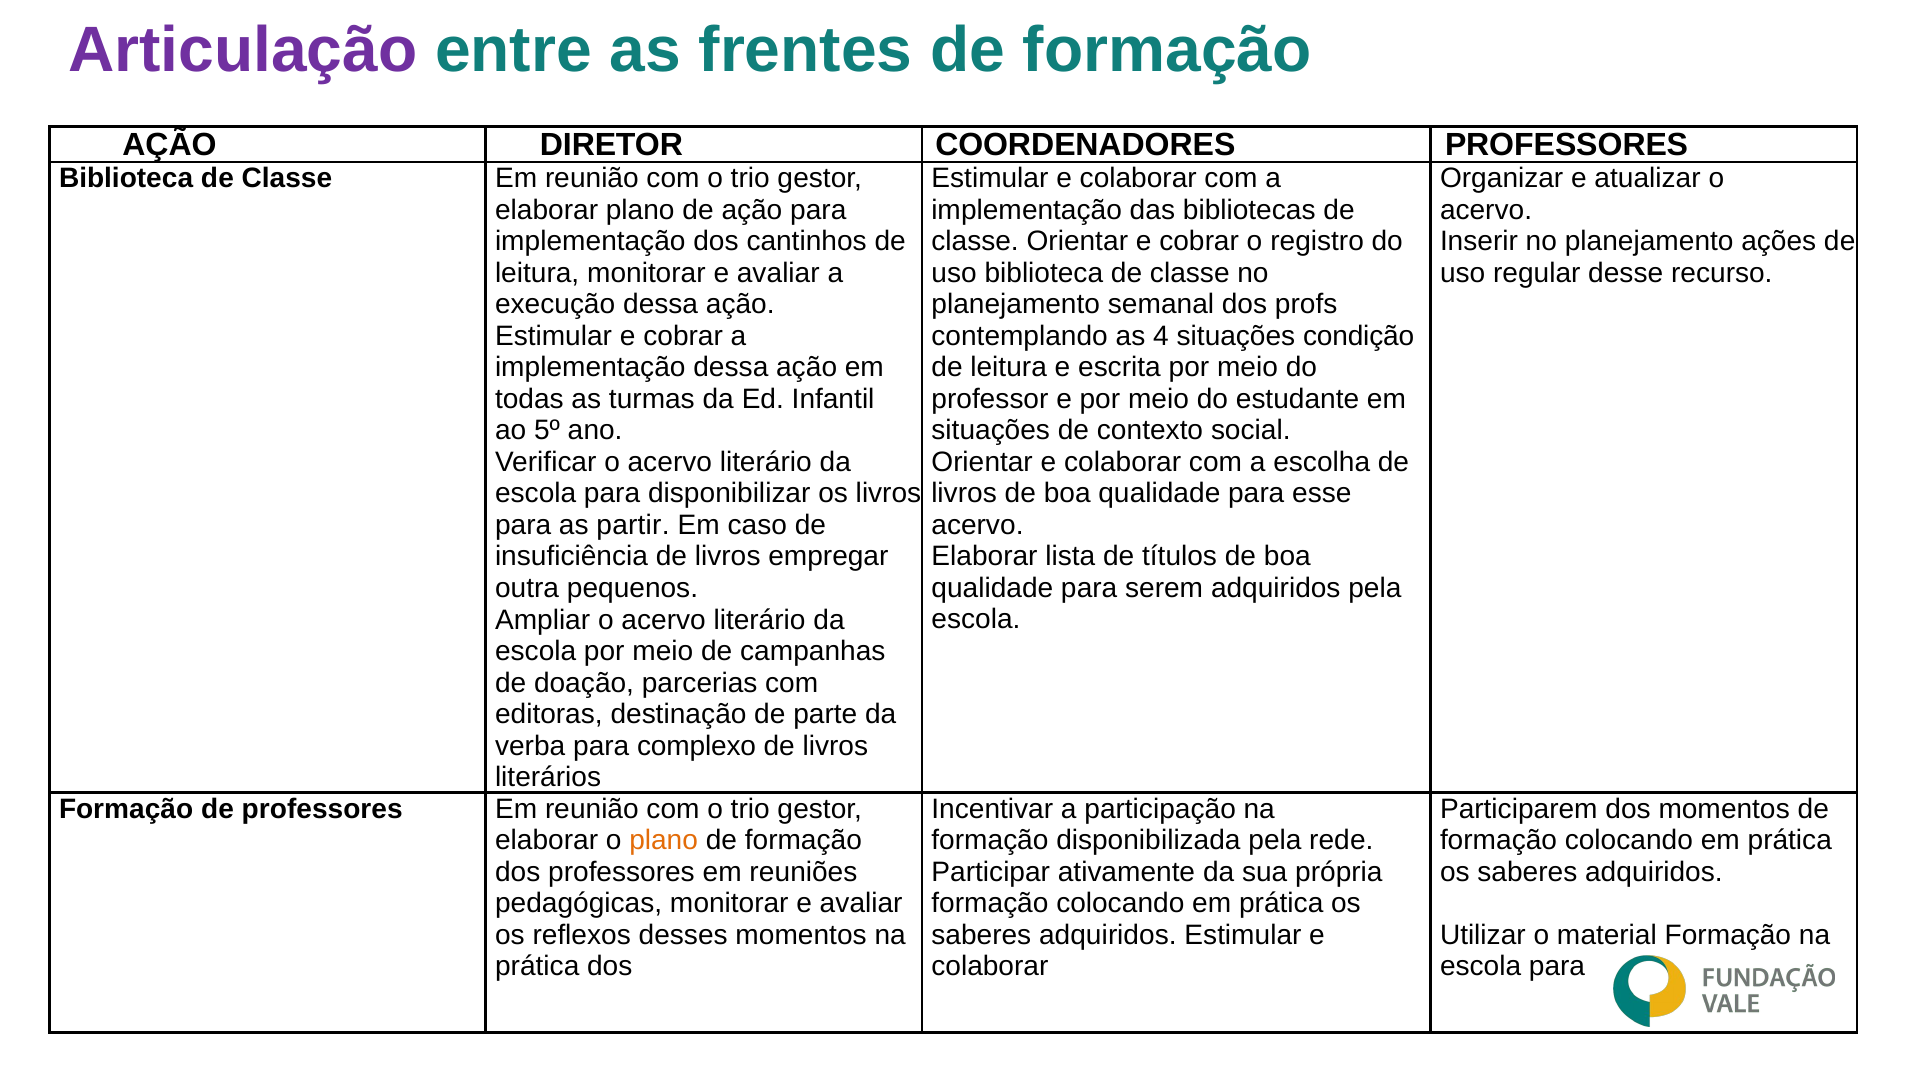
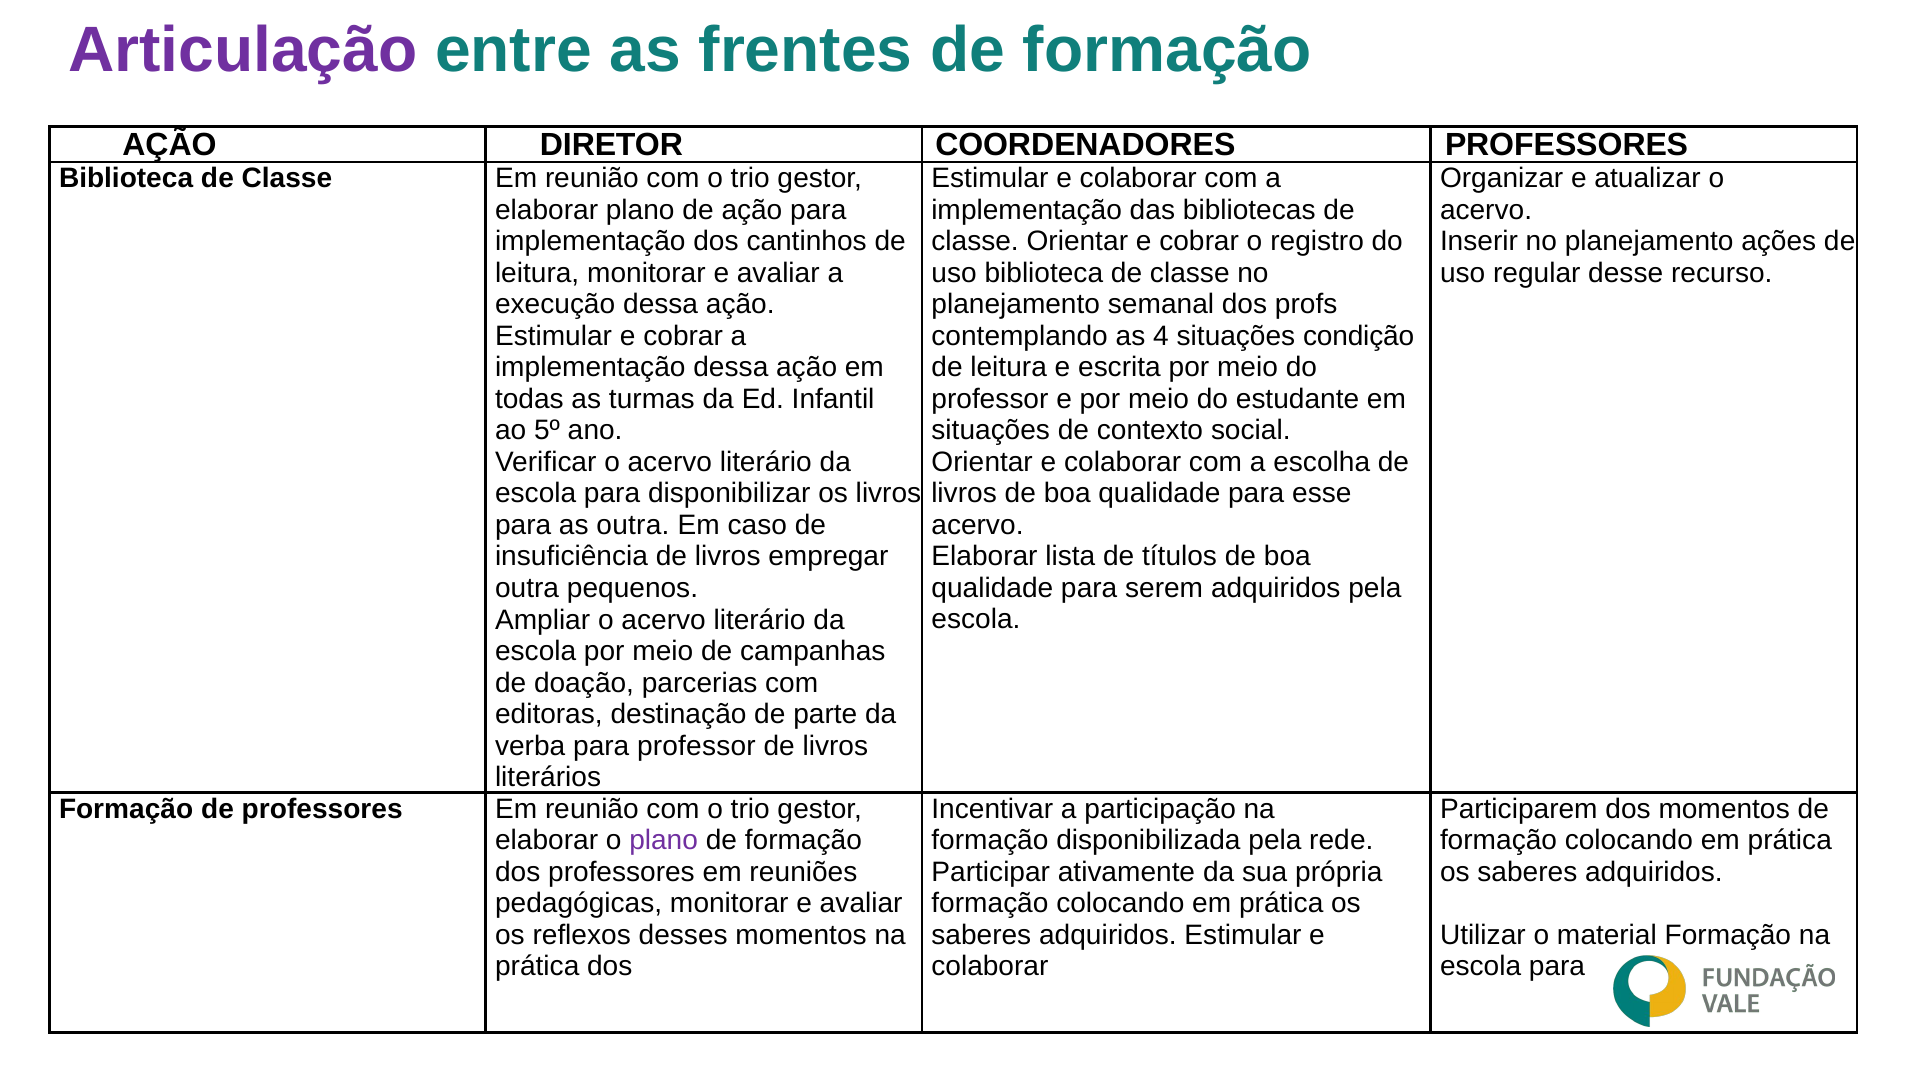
as partir: partir -> outra (633, 525)
para complexo: complexo -> professor (696, 746)
plano colour: orange -> purple (664, 841)
